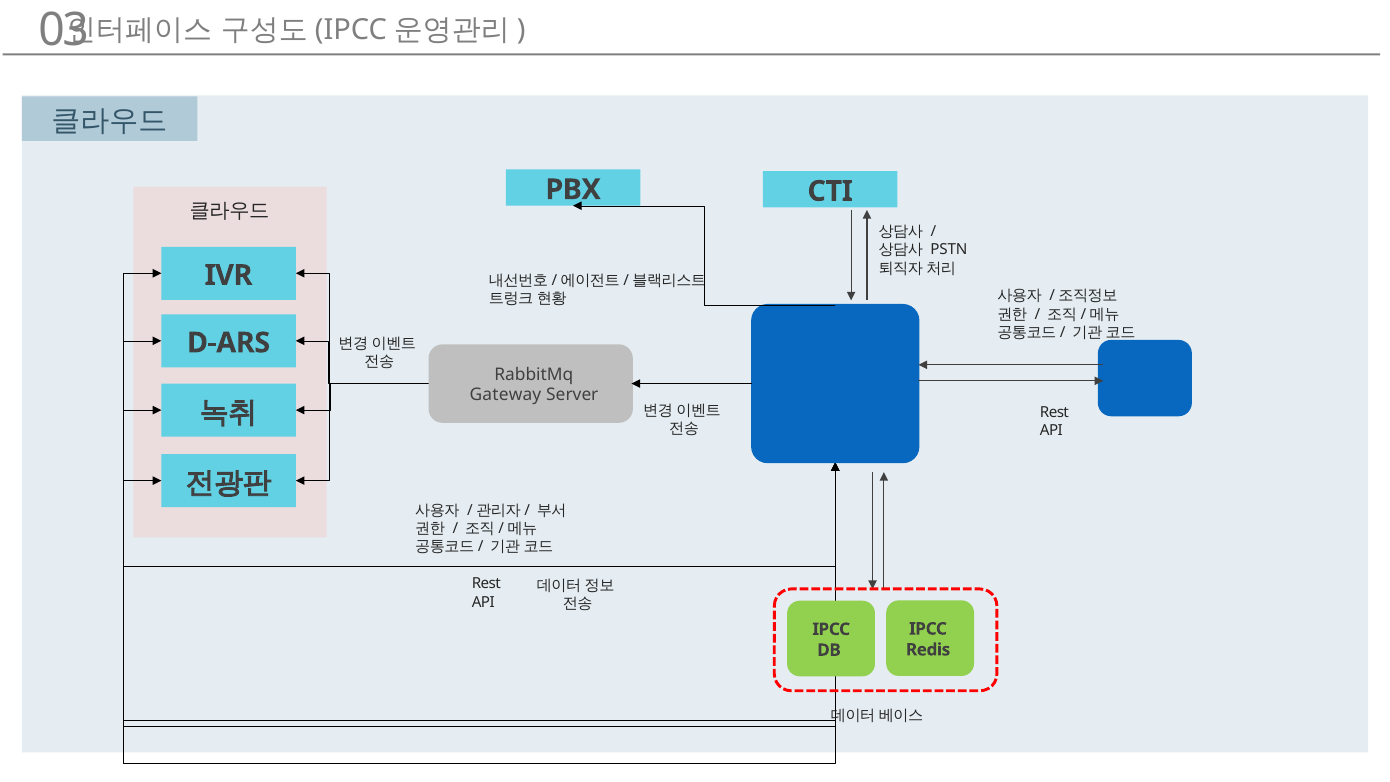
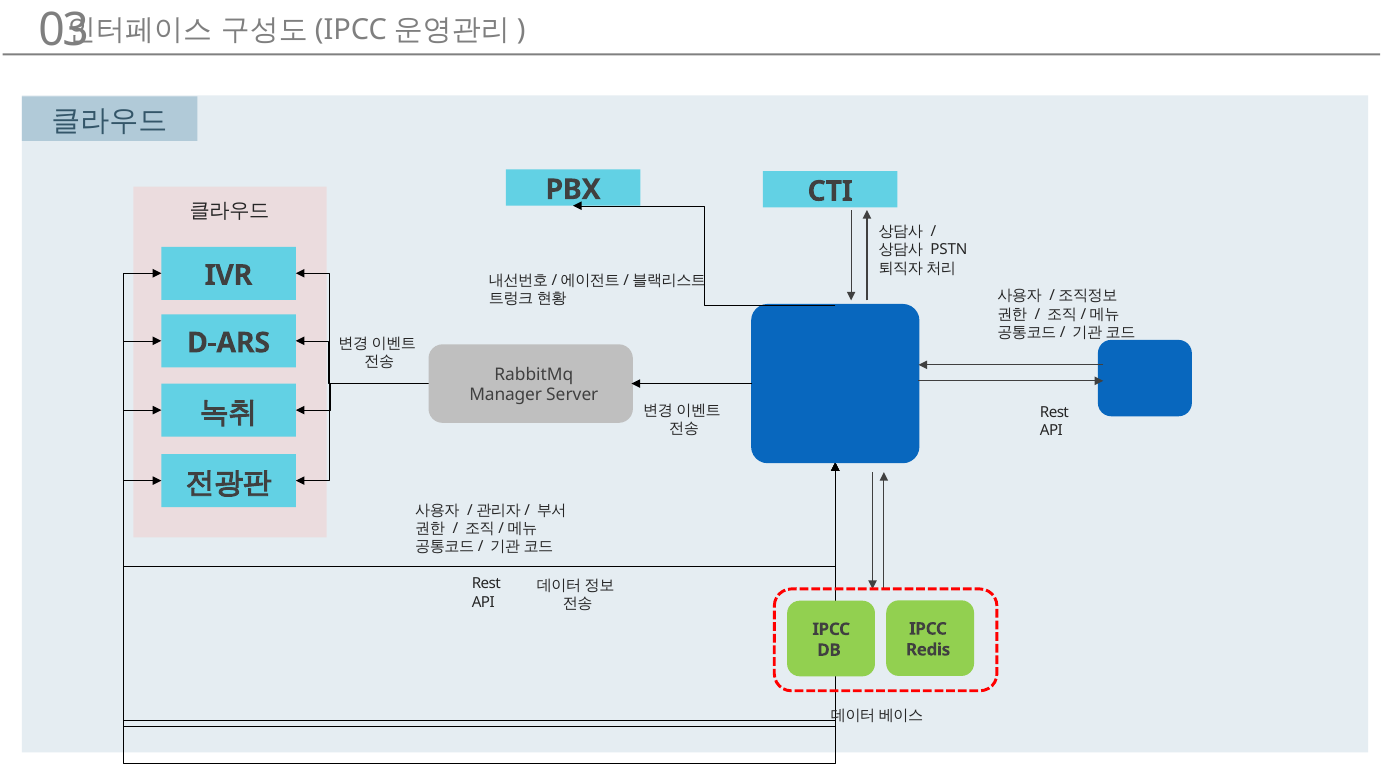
Gateway: Gateway -> Manager (506, 395)
